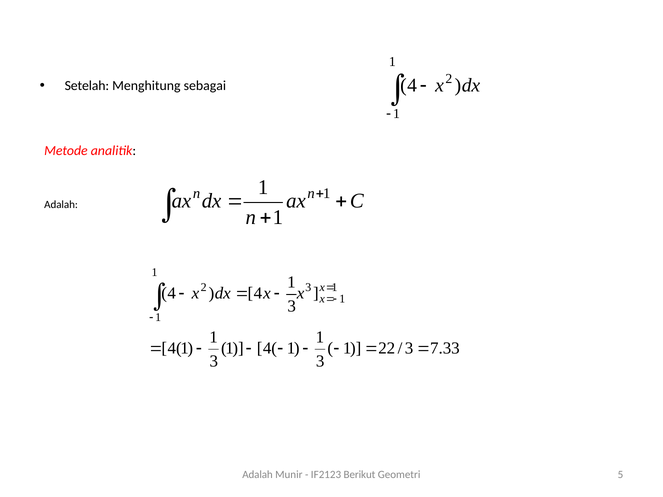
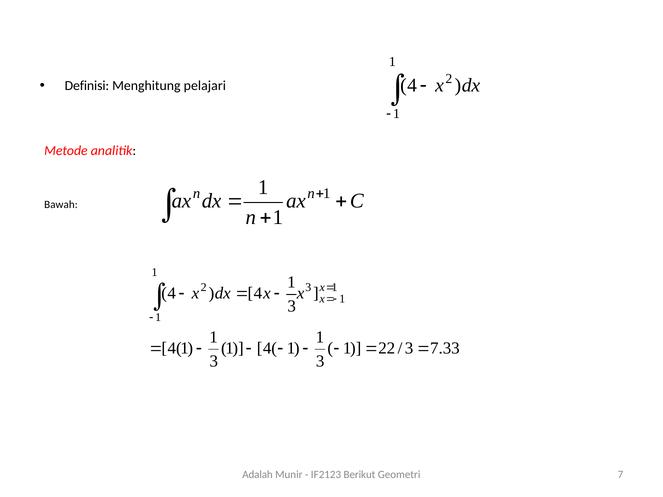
Setelah: Setelah -> Definisi (87, 86)
sebagai: sebagai -> pelajari (205, 86)
Adalah: Adalah -> Bawah (61, 204)
Geometri 5: 5 -> 7 (620, 475)
